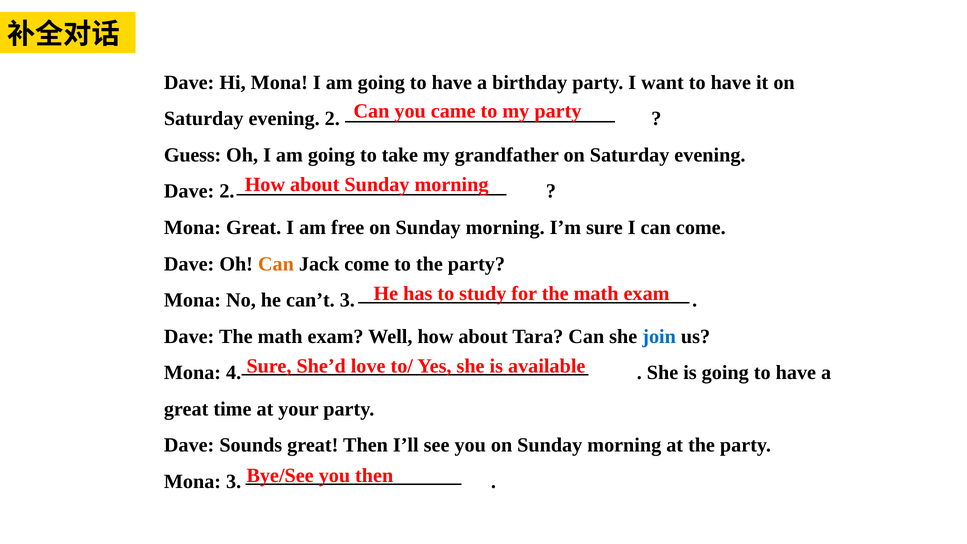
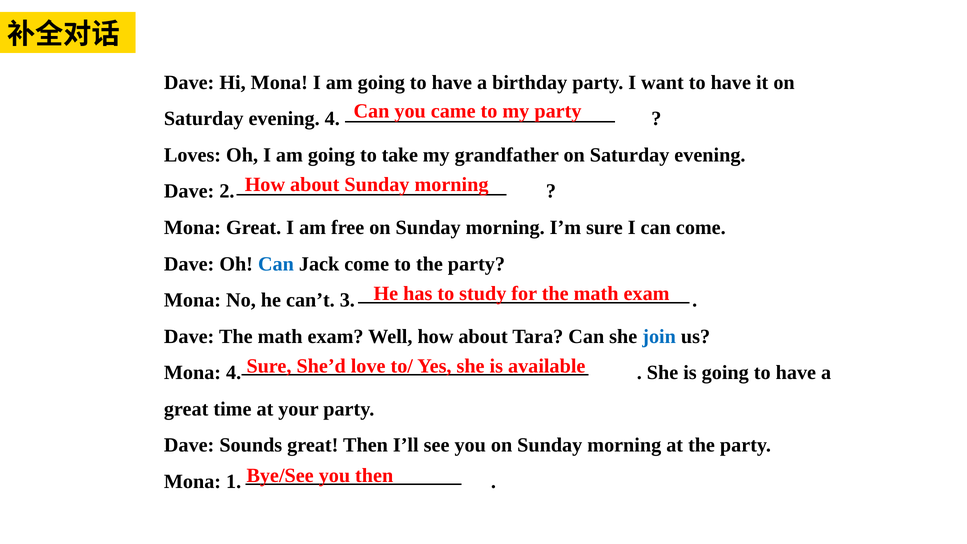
evening 2: 2 -> 4 (332, 119)
Guess: Guess -> Loves (193, 155)
Can colour: orange -> blue (276, 264)
Mona 3: 3 -> 1 (234, 481)
